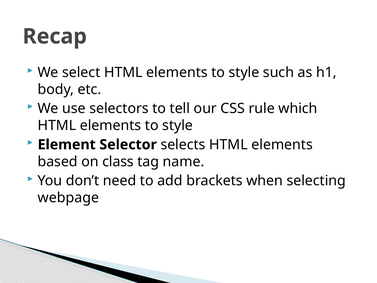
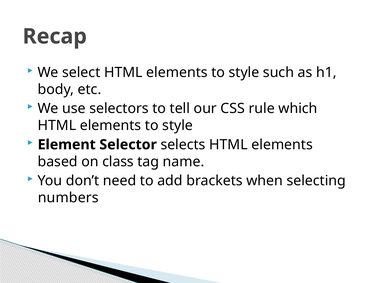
webpage: webpage -> numbers (68, 198)
